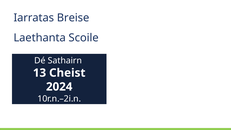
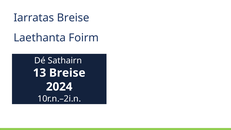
Scoile: Scoile -> Foirm (84, 38)
13 Cheist: Cheist -> Breise (67, 73)
